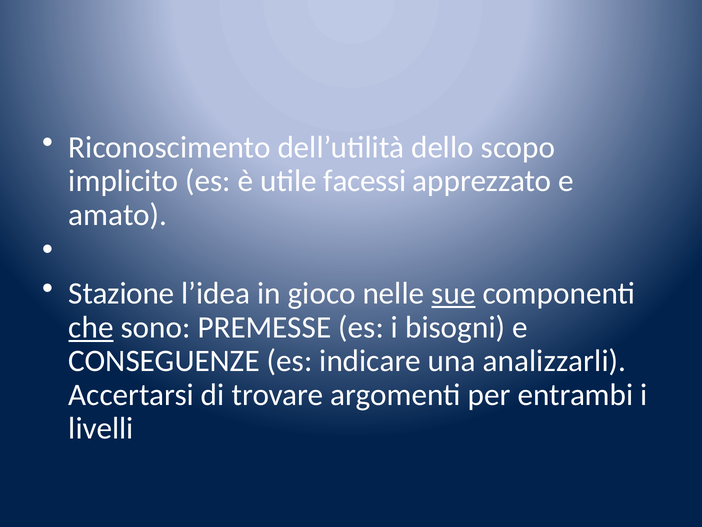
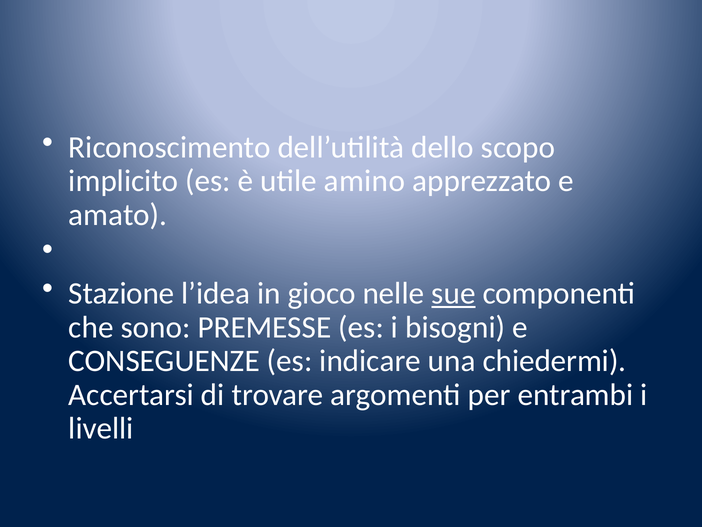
facessi: facessi -> amino (365, 181)
che underline: present -> none (91, 327)
analizzarli: analizzarli -> chiedermi (555, 361)
